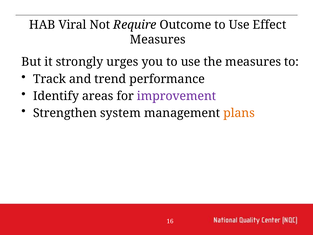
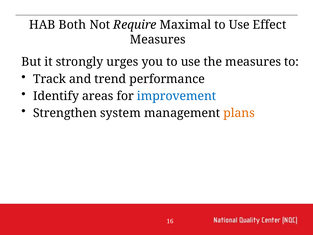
Viral: Viral -> Both (72, 25)
Outcome: Outcome -> Maximal (185, 25)
improvement colour: purple -> blue (177, 96)
